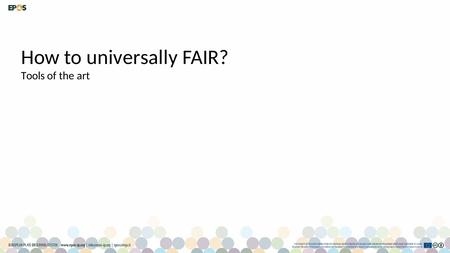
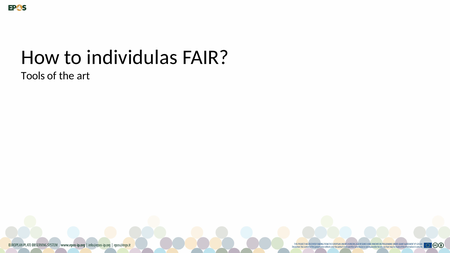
universally: universally -> individulas (132, 57)
